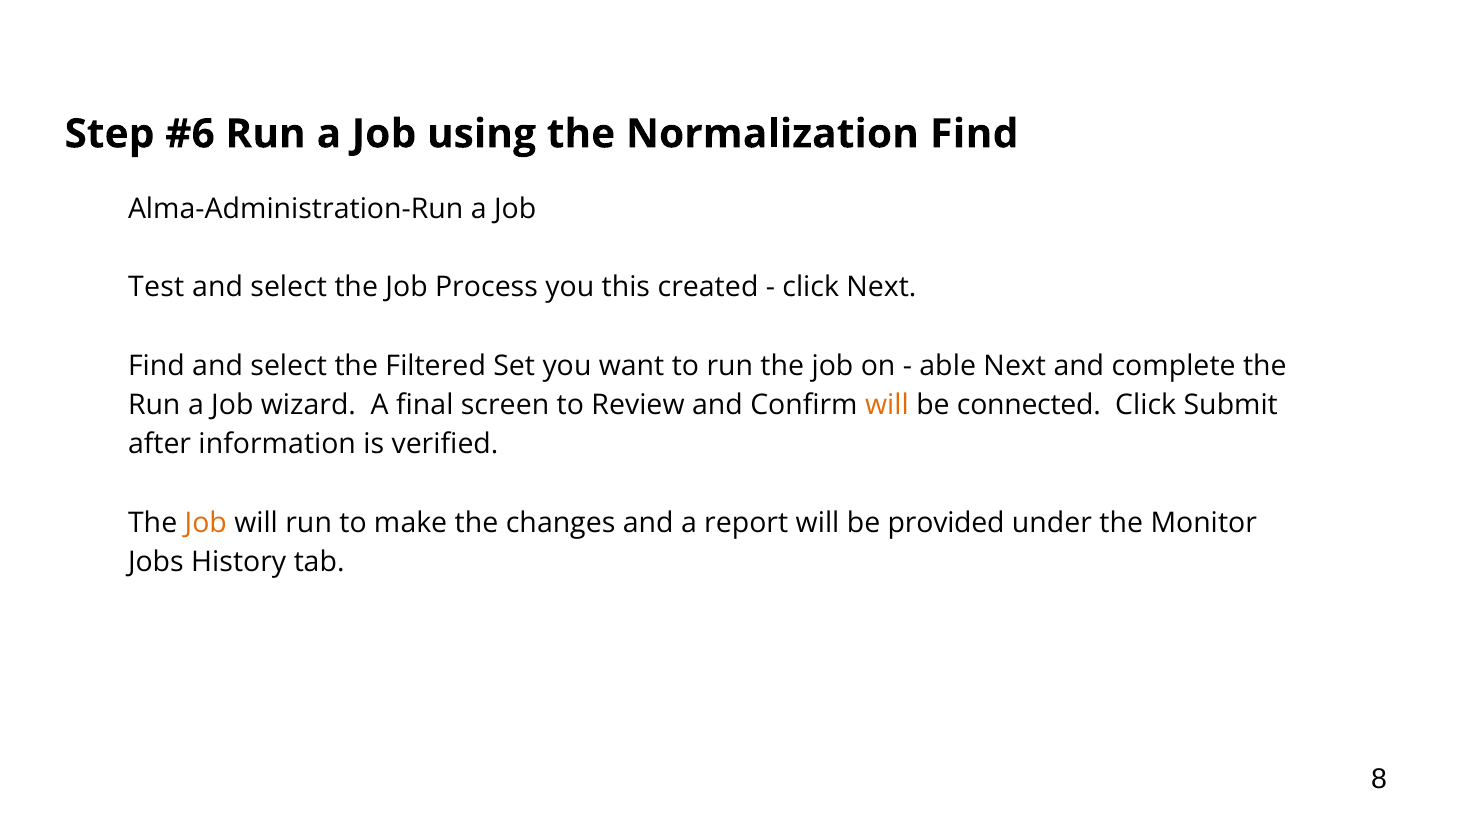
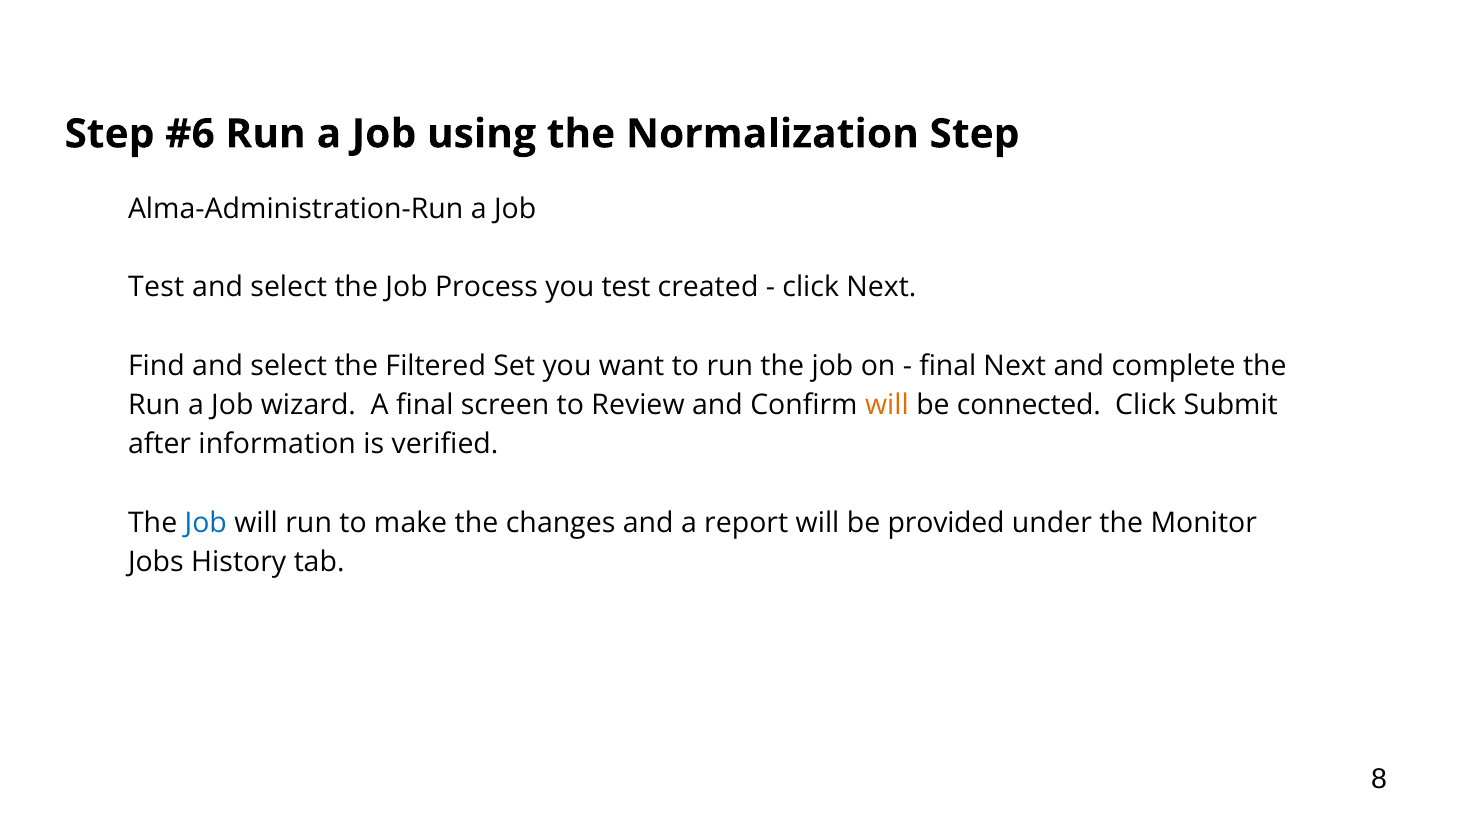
Normalization Find: Find -> Step (974, 134)
you this: this -> test (626, 288)
able: able -> final (948, 366)
Job colour: orange -> blue (206, 523)
